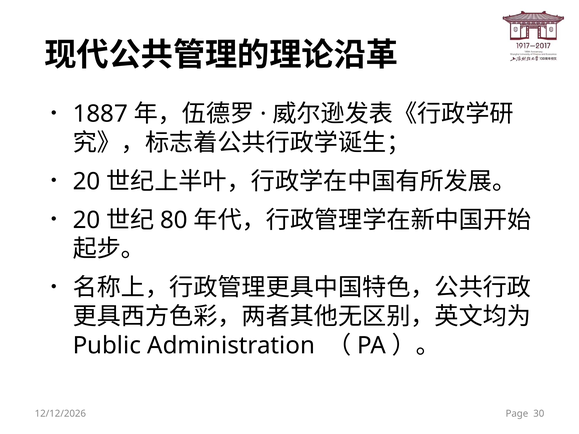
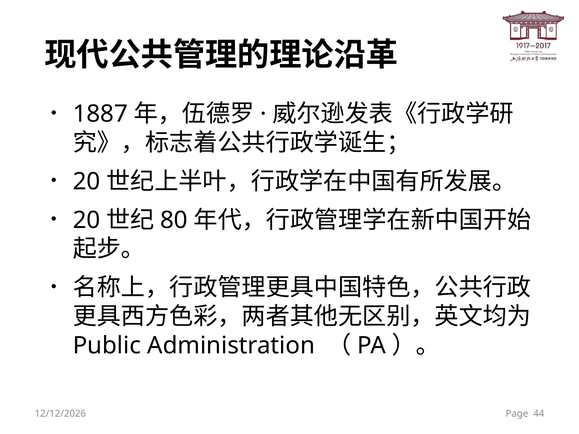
30: 30 -> 44 (539, 414)
